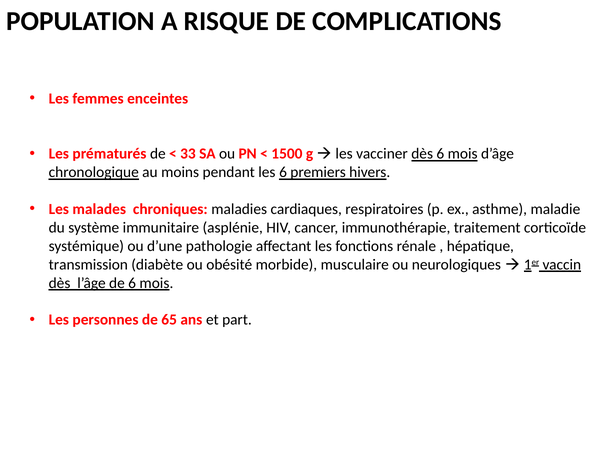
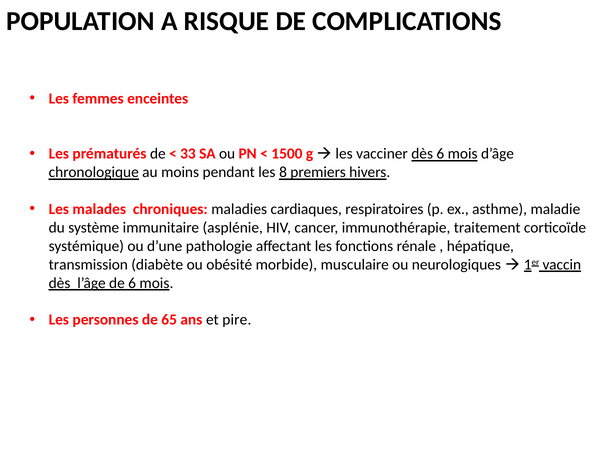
les 6: 6 -> 8 (283, 172)
part: part -> pire (237, 320)
